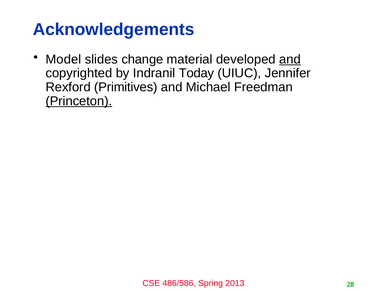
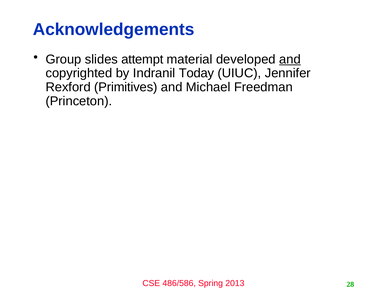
Model: Model -> Group (63, 59)
change: change -> attempt (142, 59)
Princeton underline: present -> none (79, 101)
